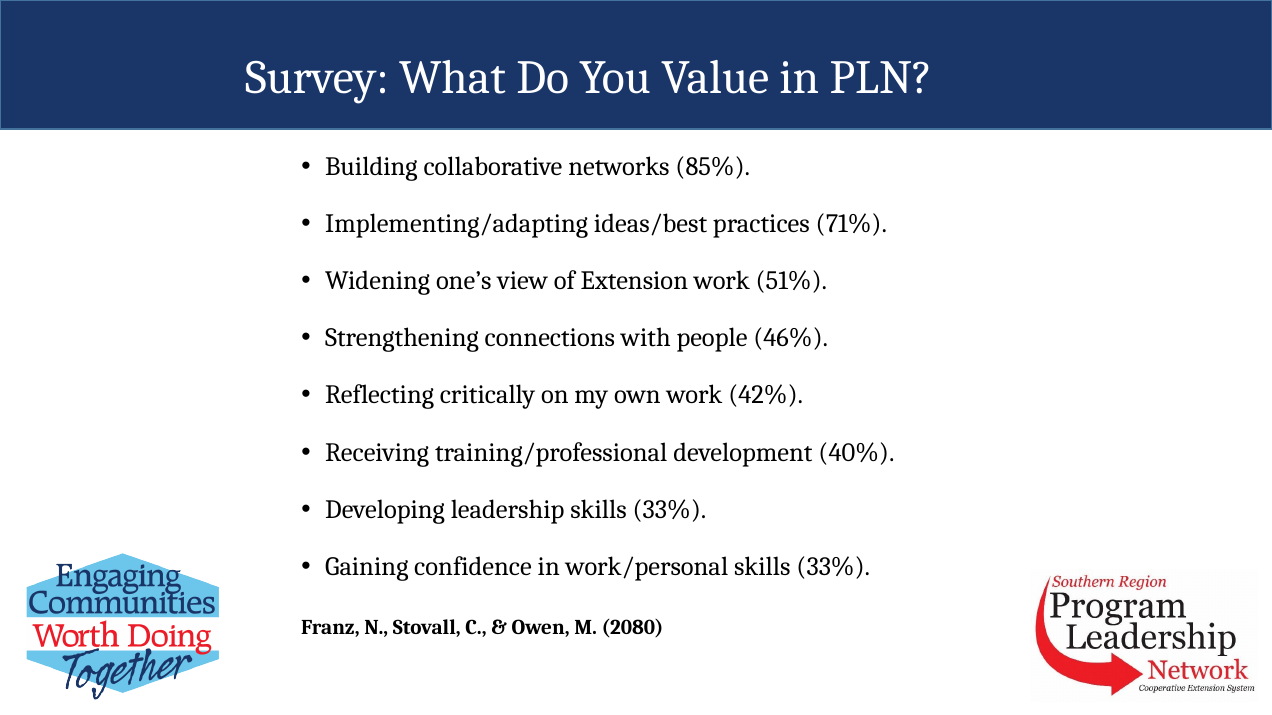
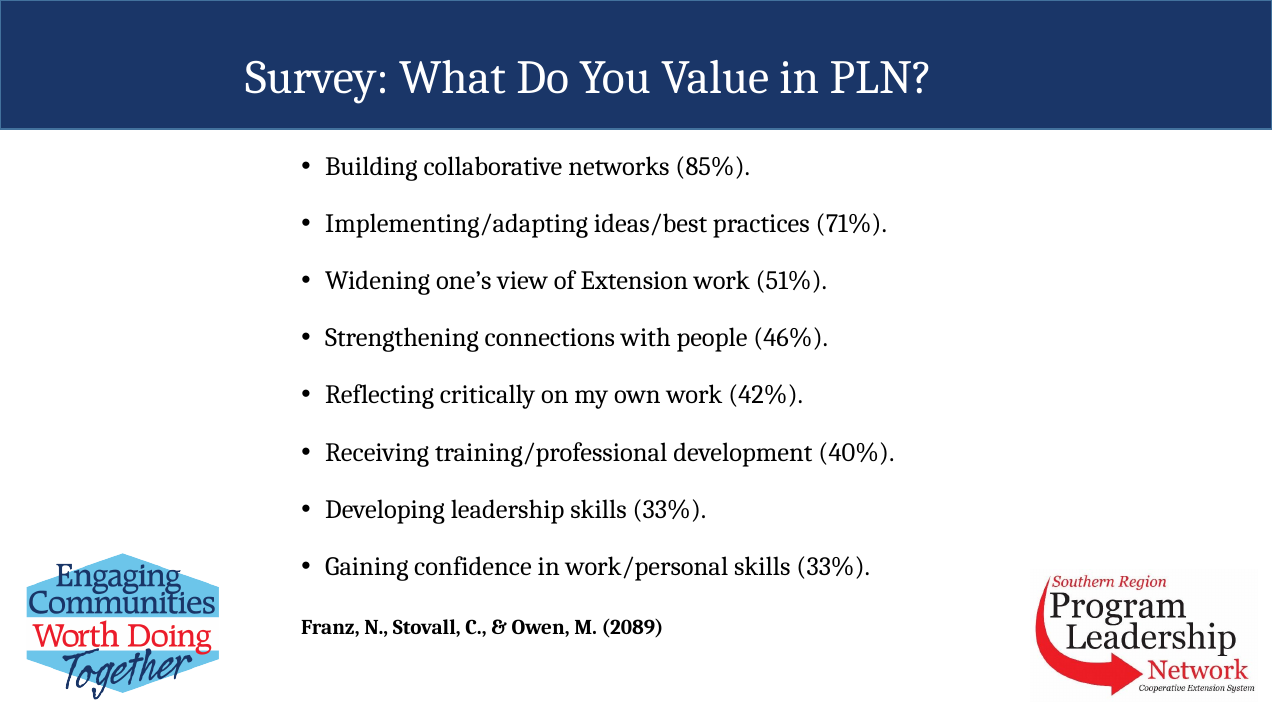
2080: 2080 -> 2089 (633, 628)
